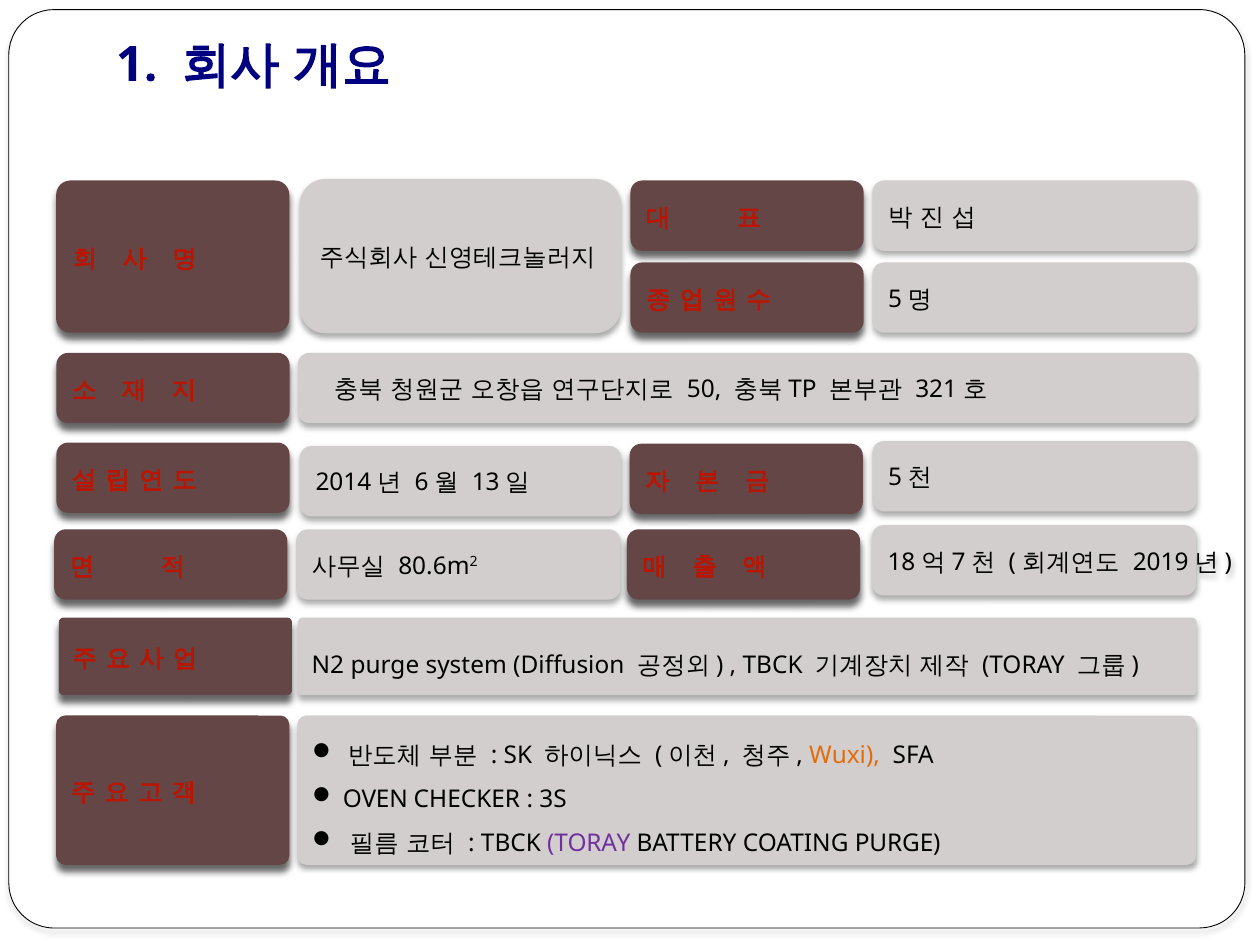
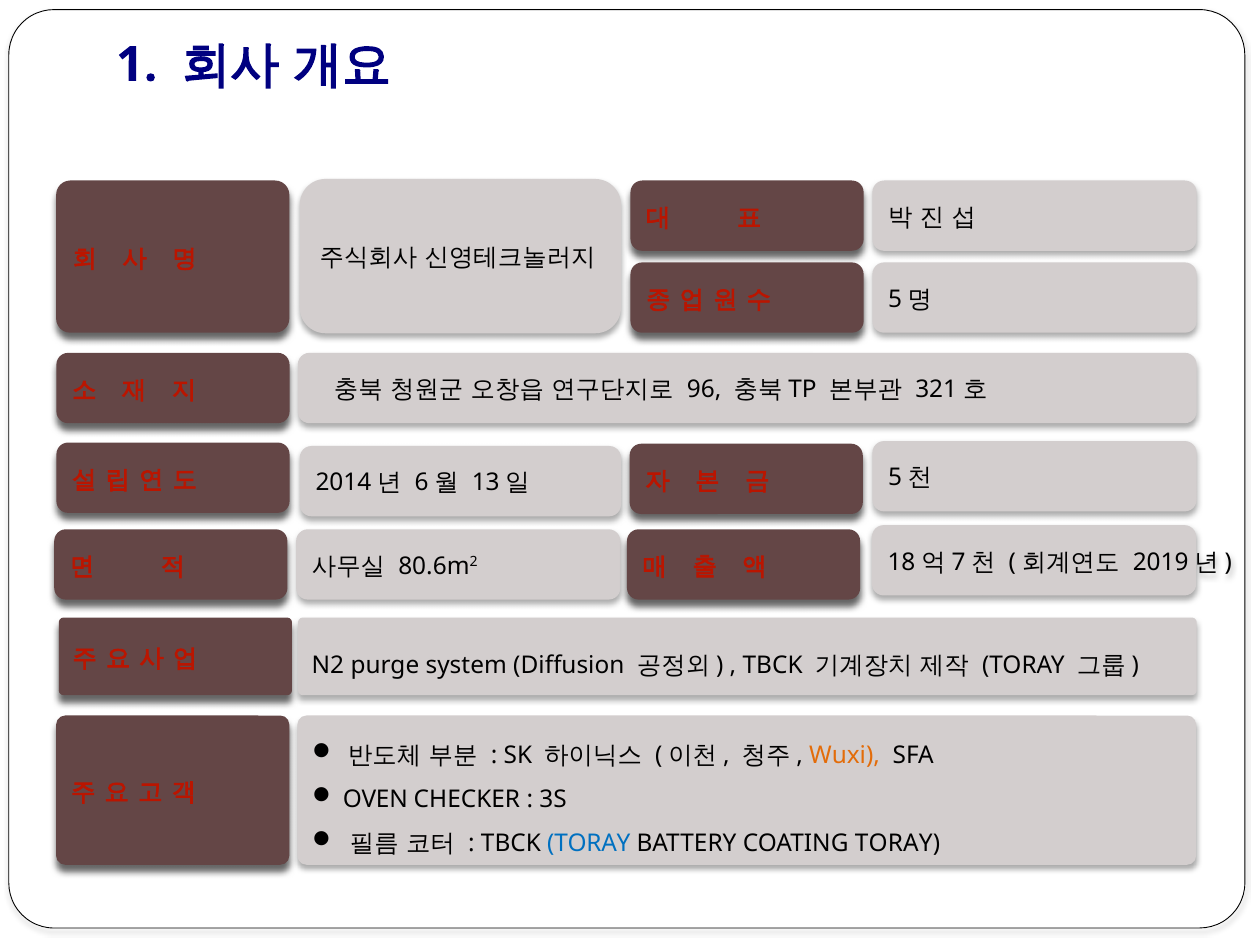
50: 50 -> 96 (704, 389)
TORAY colour: purple -> blue (589, 843)
COATING PURGE: PURGE -> TORAY (897, 843)
